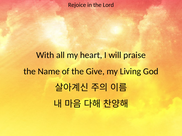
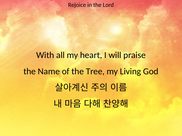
Give: Give -> Tree (95, 72)
